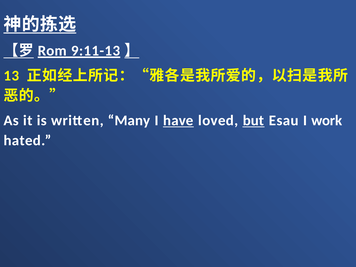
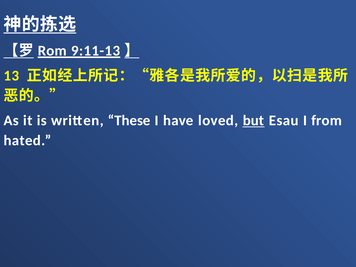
Many: Many -> These (129, 121)
have underline: present -> none (178, 121)
work: work -> from (327, 121)
